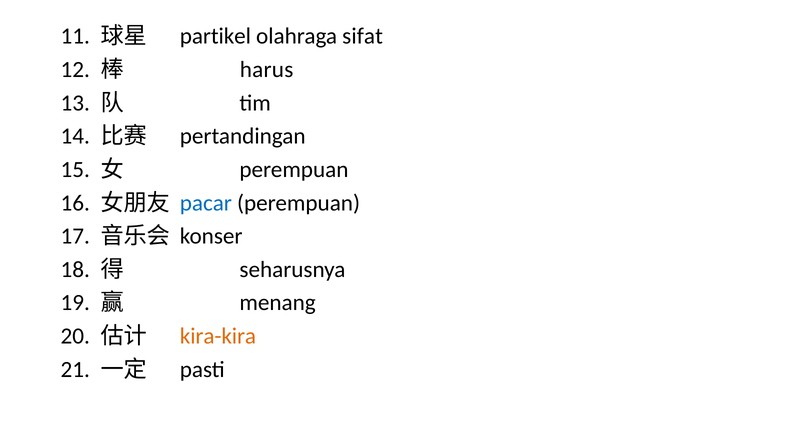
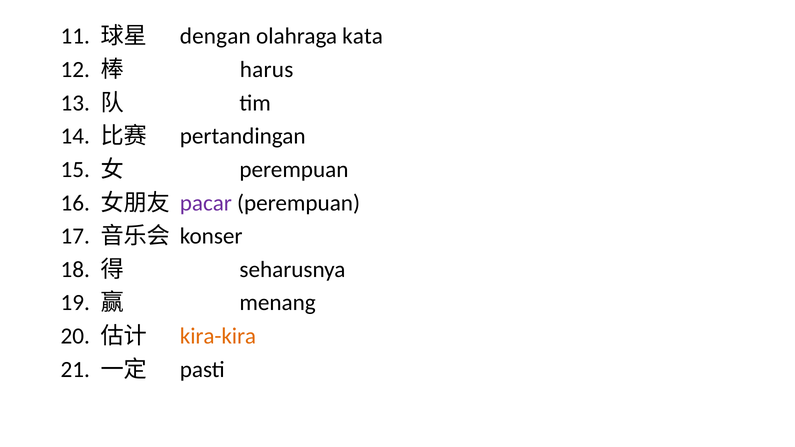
partikel: partikel -> dengan (215, 36)
sifat: sifat -> kata (363, 36)
pacar colour: blue -> purple (206, 203)
